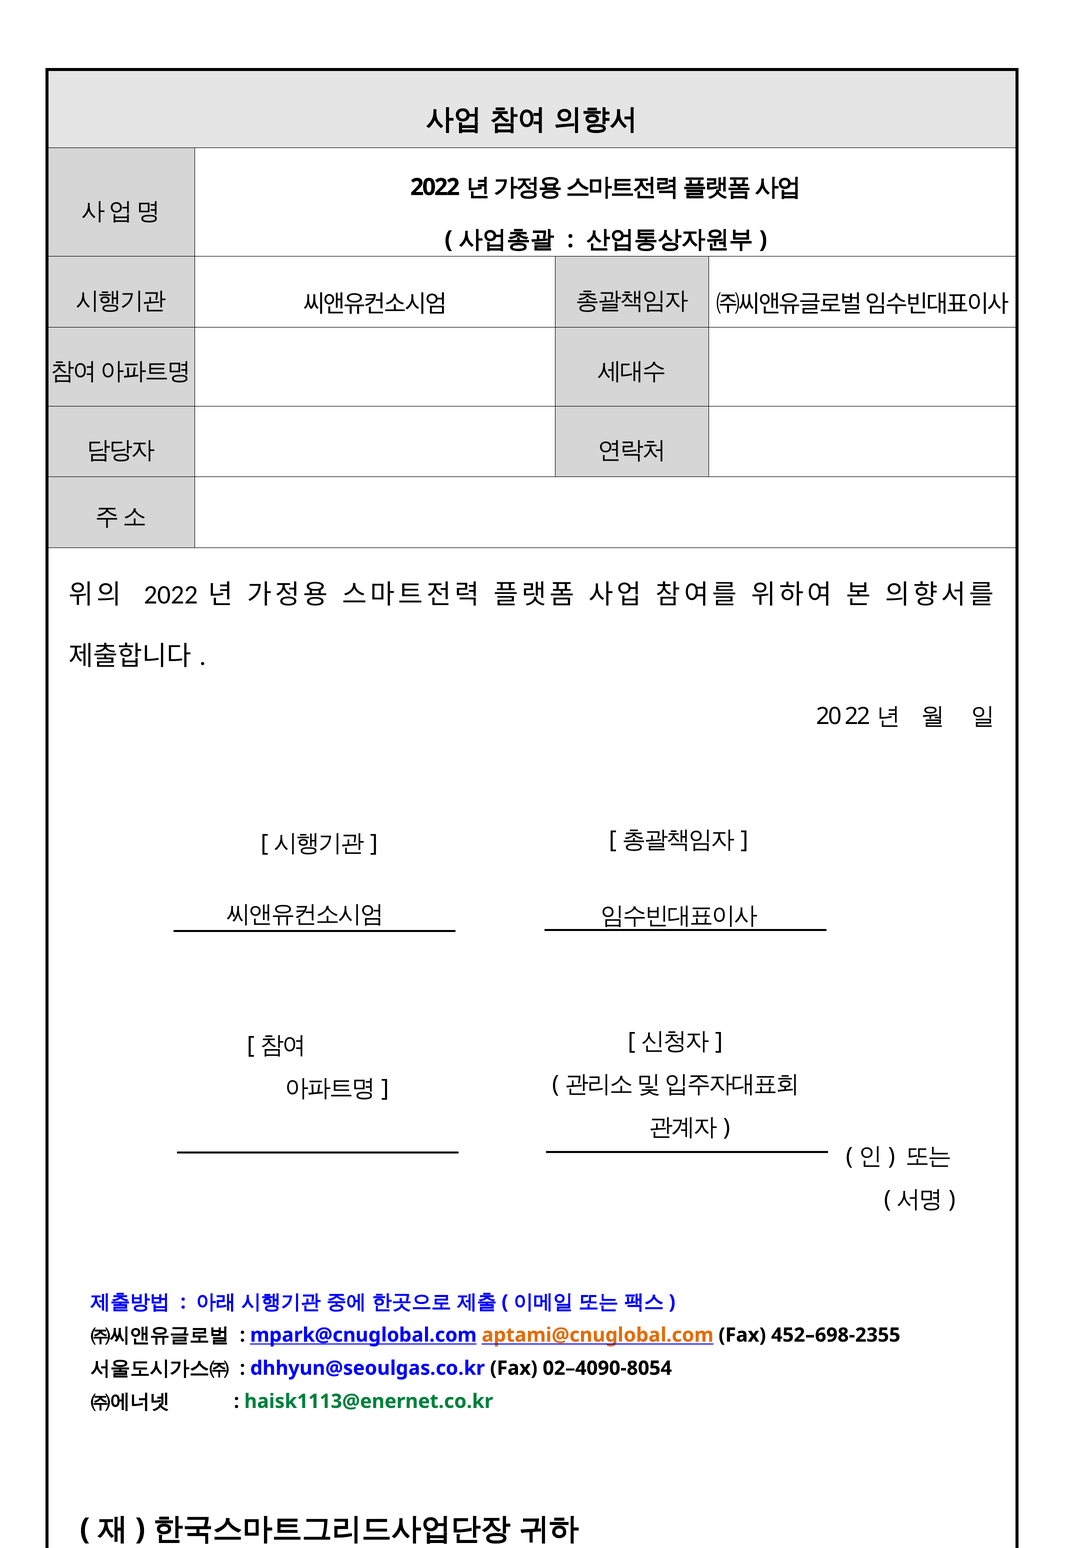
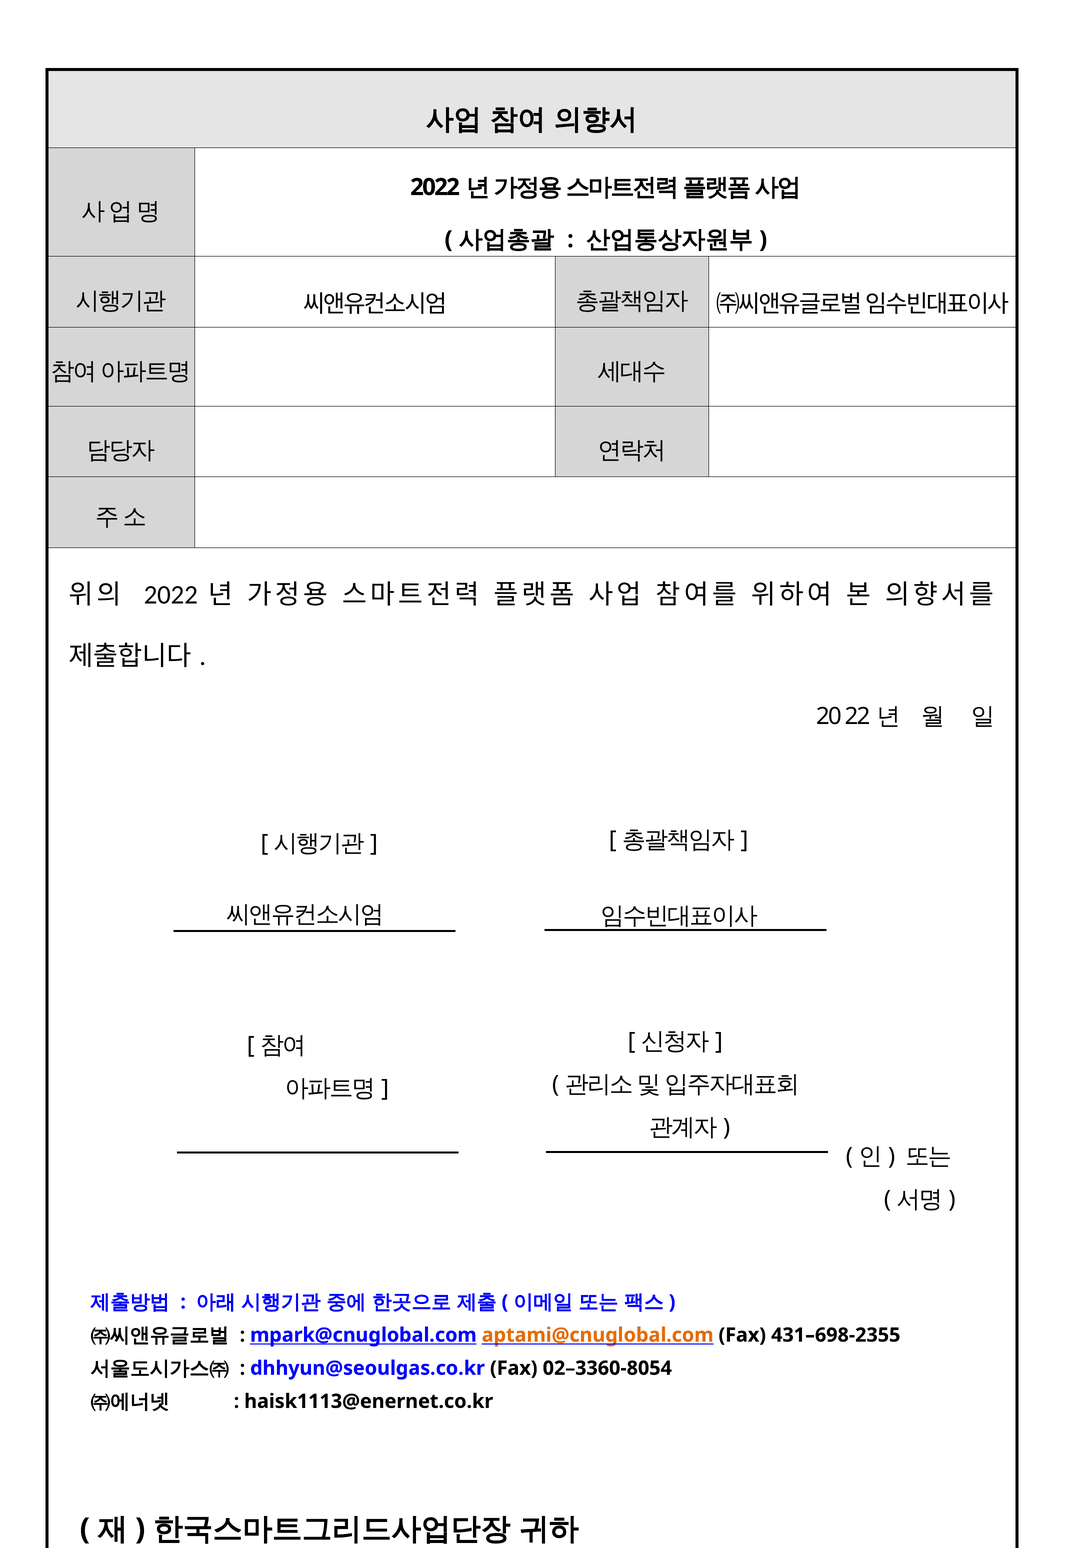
452–698-2355: 452–698-2355 -> 431–698-2355 (836, 1336)
02–4090-8054: 02–4090-8054 -> 02–3360-8054 (607, 1369)
haisk1113@enernet.co.kr colour: green -> black (369, 1402)
